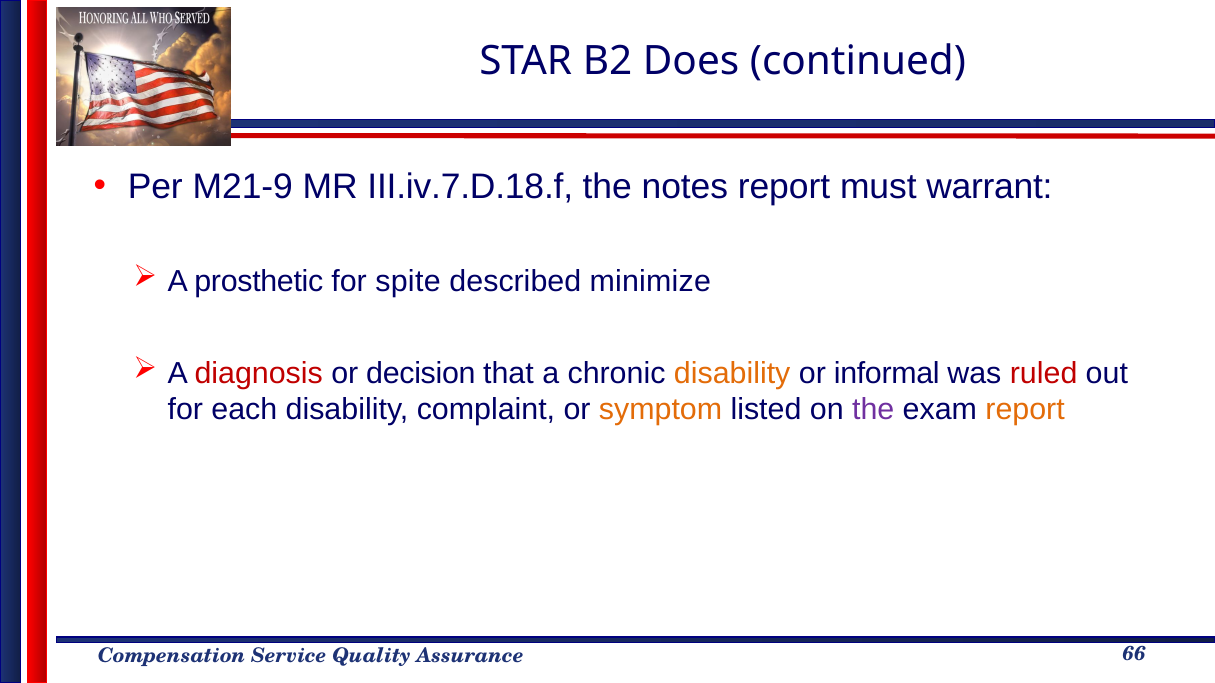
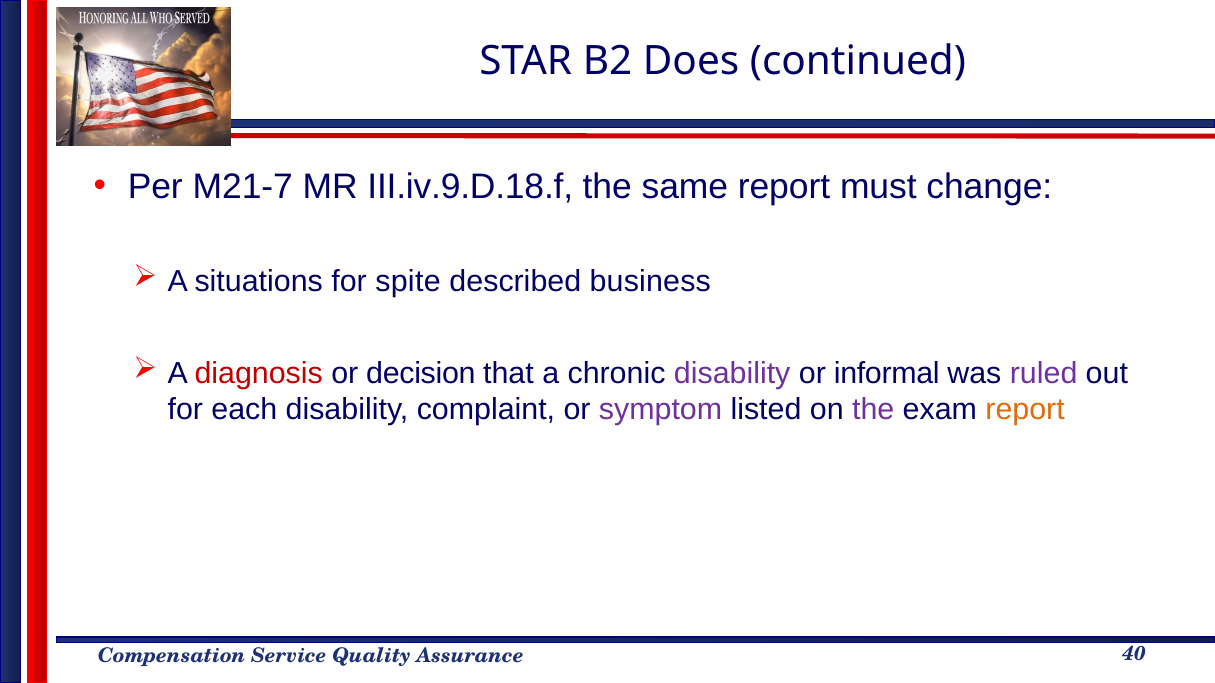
M21-9: M21-9 -> M21-7 (243, 187)
III.iv.7.D.18.f: III.iv.7.D.18.f -> III.iv.9.D.18.f (470, 187)
notes: notes -> same (685, 187)
warrant: warrant -> change (989, 187)
prosthetic: prosthetic -> situations (259, 282)
minimize: minimize -> business (650, 282)
disability colour: orange -> purple (732, 374)
ruled colour: red -> purple (1044, 374)
symptom colour: orange -> purple (661, 410)
66: 66 -> 40 (1134, 654)
